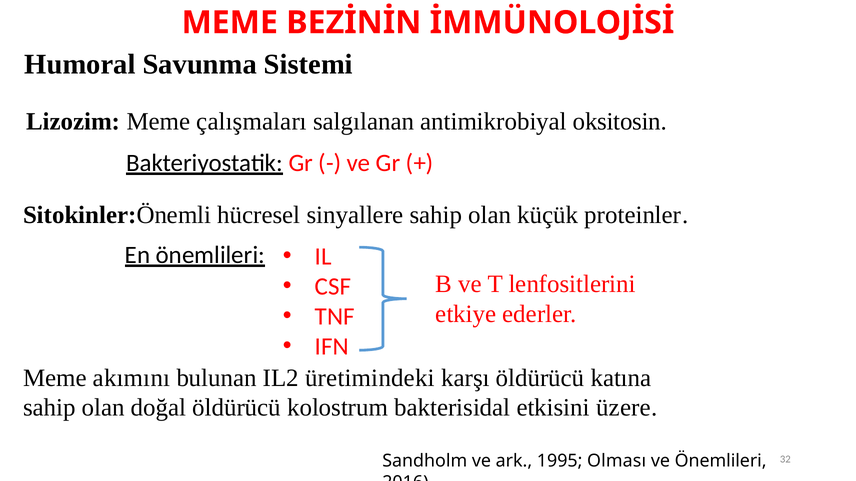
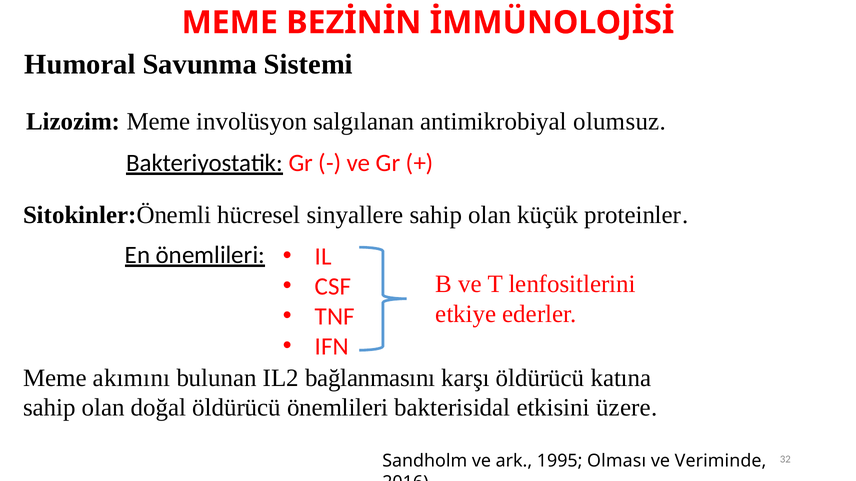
çalışmaları: çalışmaları -> involüsyon (252, 122)
oksitosin: oksitosin -> olumsuz (620, 122)
üretimindeki: üretimindeki -> bağlanmasını (370, 378)
öldürücü kolostrum: kolostrum -> önemlileri (338, 408)
ve Önemlileri: Önemlileri -> Veriminde (721, 461)
